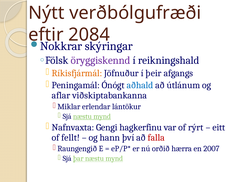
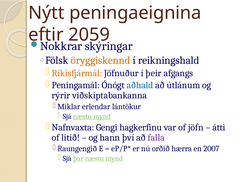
verðbólgufræði: verðbólgufræði -> peningaeignina (135, 13)
2084: 2084 -> 2059 (89, 35)
öryggiskennd colour: purple -> orange (101, 60)
aflar: aflar -> rýrir (61, 96)
rýrt: rýrt -> jöfn (196, 128)
eitt: eitt -> átti (219, 128)
fellt: fellt -> litið (71, 138)
falla colour: red -> purple (156, 138)
